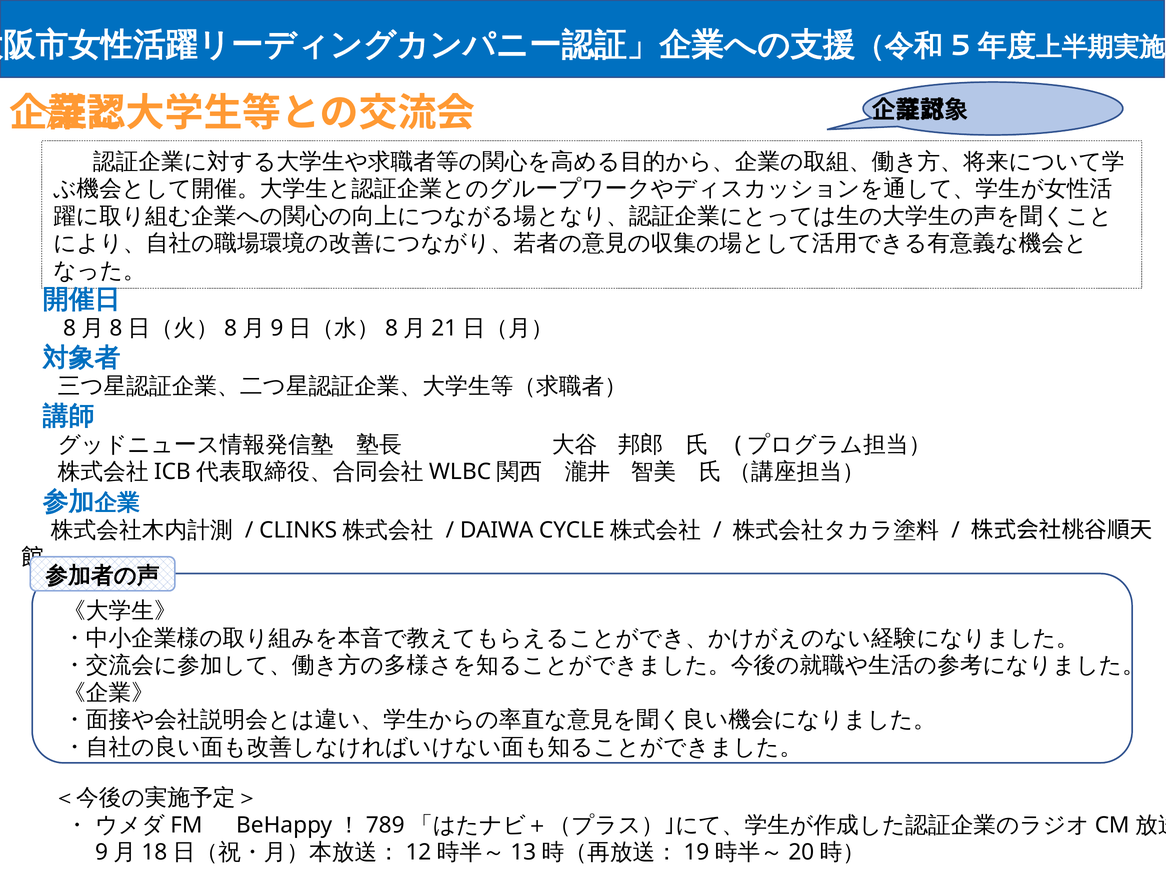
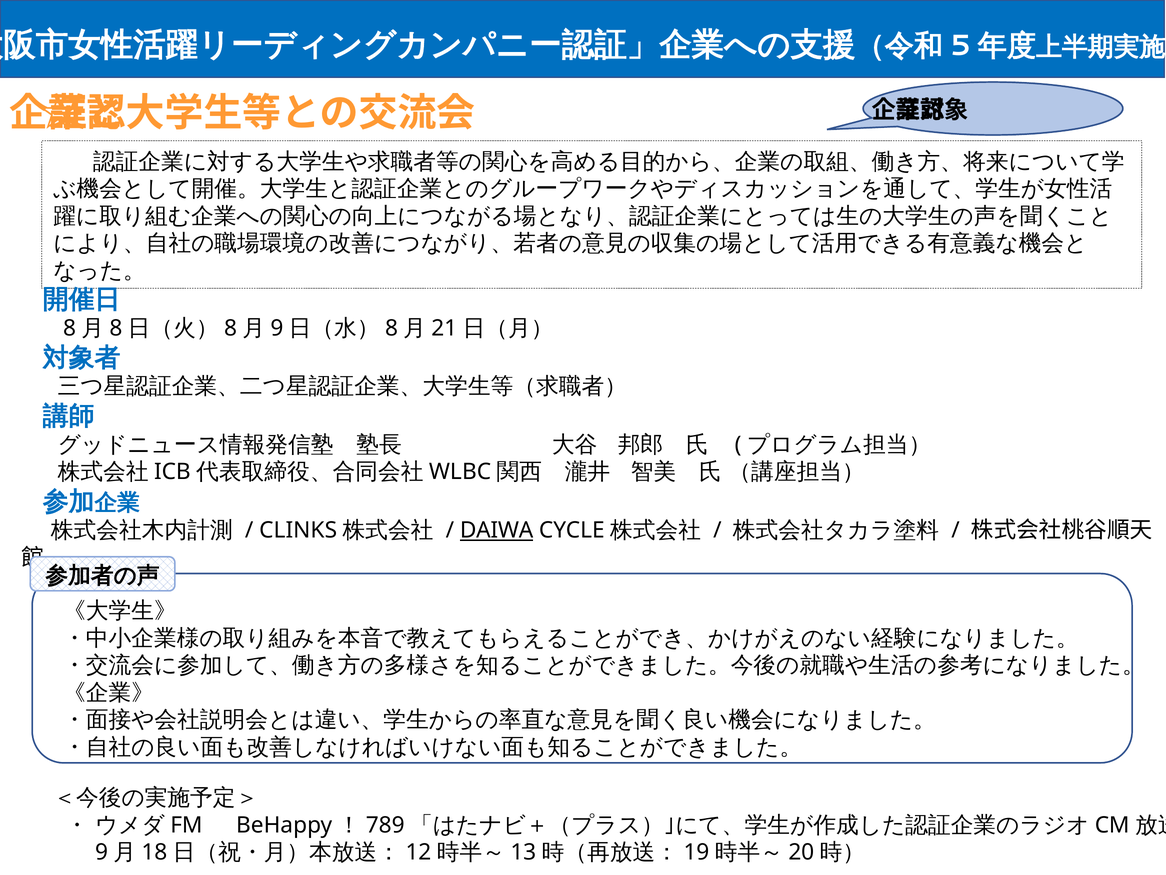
DAIWA underline: none -> present (497, 530)
